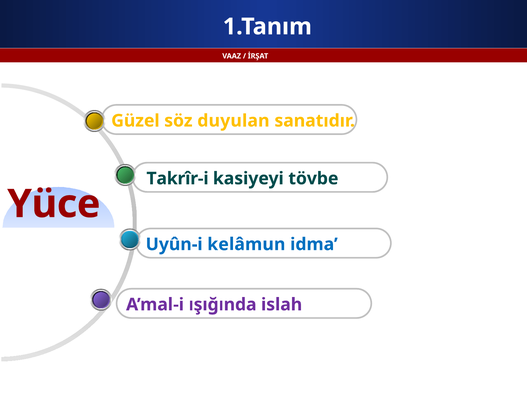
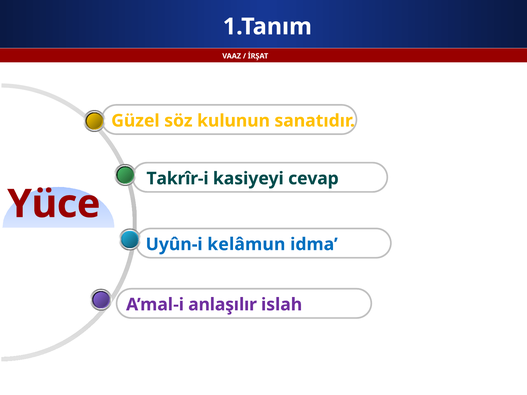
duyulan: duyulan -> kulunun (234, 121)
tövbe: tövbe -> cevap (313, 179)
ışığında: ışığında -> anlaşılır (223, 305)
